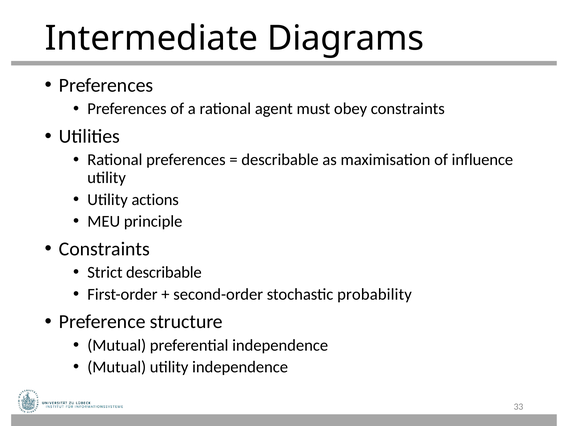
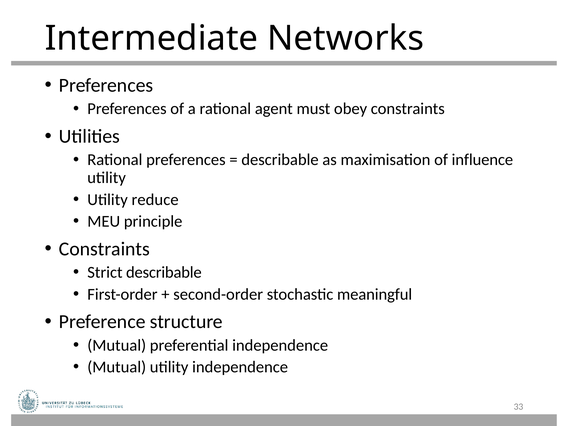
Diagrams: Diagrams -> Networks (346, 38)
actions: actions -> reduce (155, 200)
probability: probability -> meaningful (375, 294)
